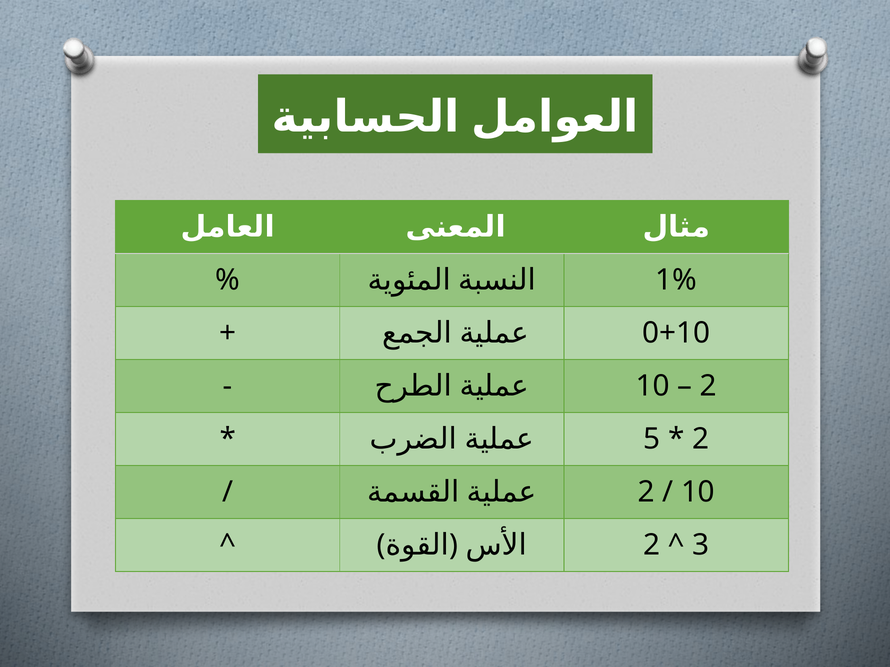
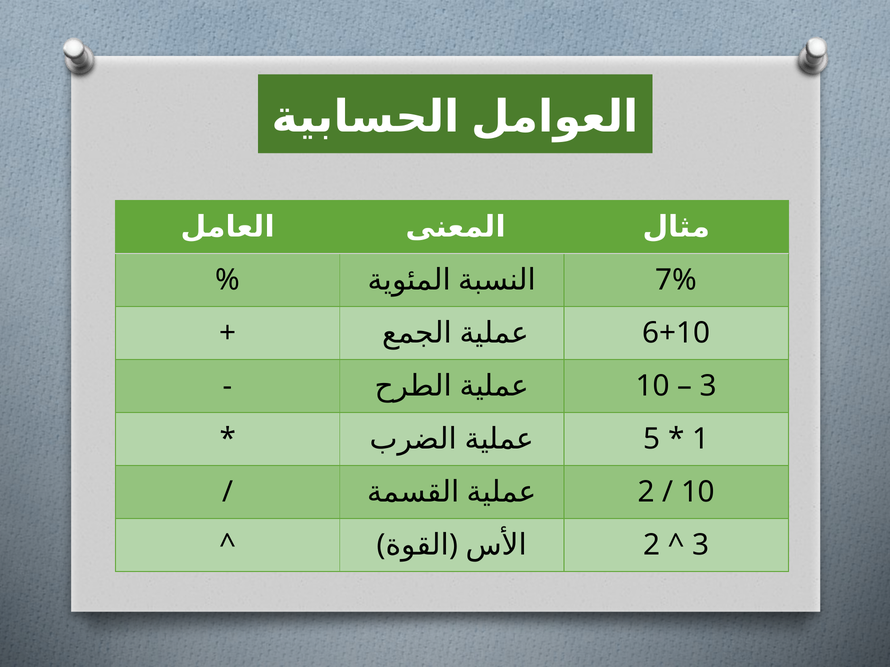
1%: 1% -> 7% (676, 280)
0+10: 0+10 -> 6+10 (676, 333)
2: 2 -> 3 (708, 386)
2: 2 -> 1 (701, 439)
